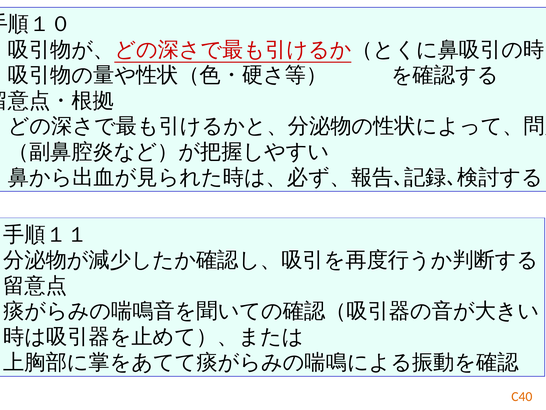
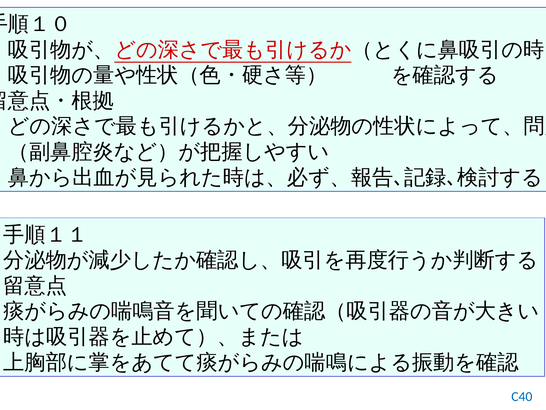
C40 colour: orange -> blue (522, 396)
